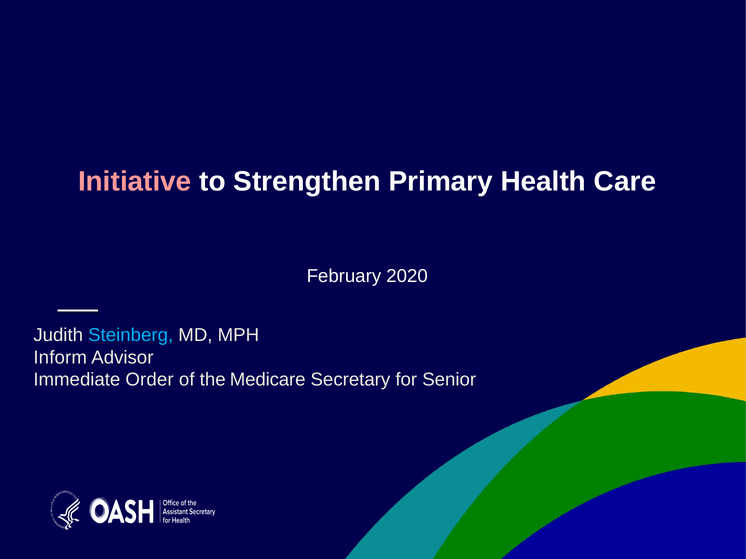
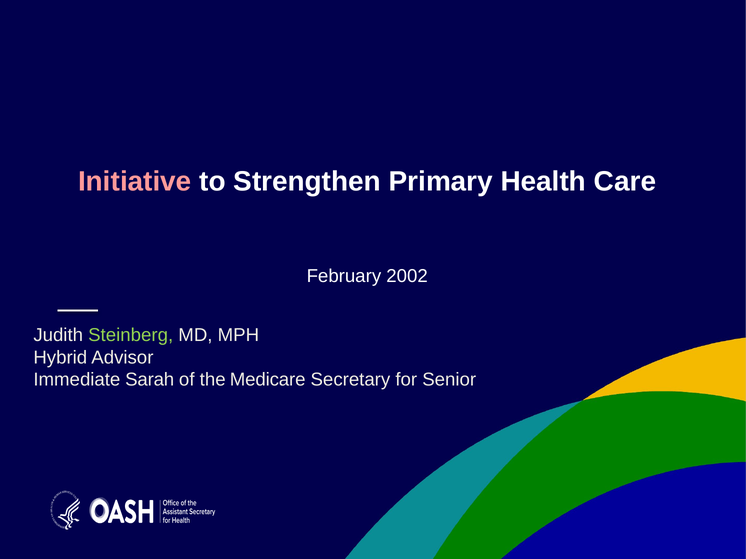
2020: 2020 -> 2002 (407, 276)
Steinberg colour: light blue -> light green (131, 335)
Inform: Inform -> Hybrid (60, 358)
Order: Order -> Sarah (150, 380)
